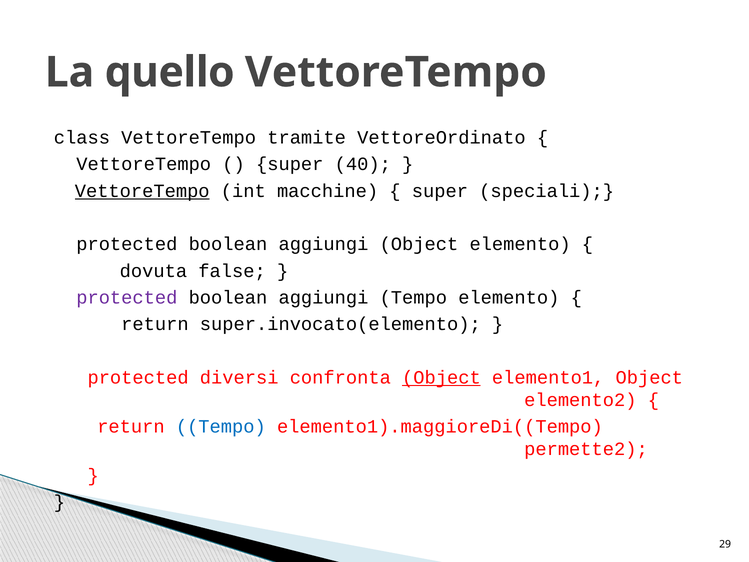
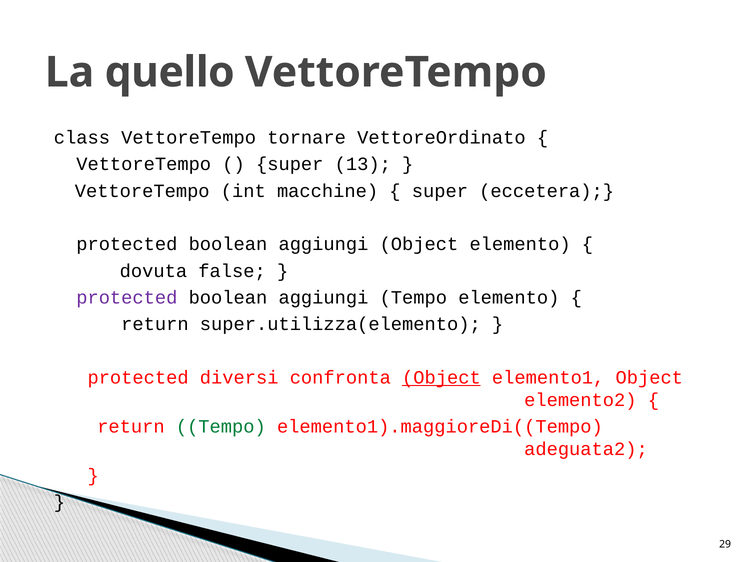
tramite: tramite -> tornare (307, 138)
40: 40 -> 13 (363, 164)
VettoreTempo underline: present -> none (142, 191)
speciali: speciali -> eccetera (547, 191)
super.invocato(elemento: super.invocato(elemento -> super.utilizza(elemento (340, 324)
Tempo colour: blue -> green (221, 426)
permette2: permette2 -> adeguata2 (586, 449)
